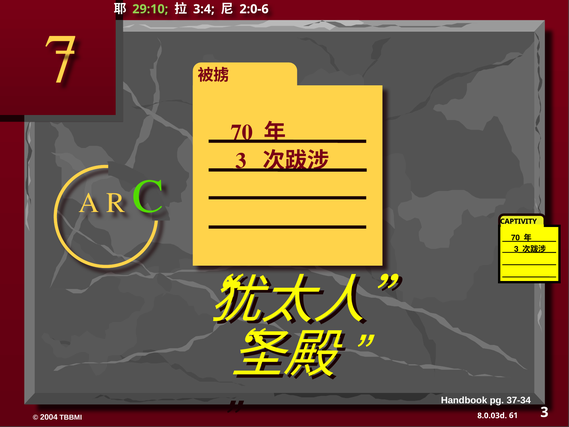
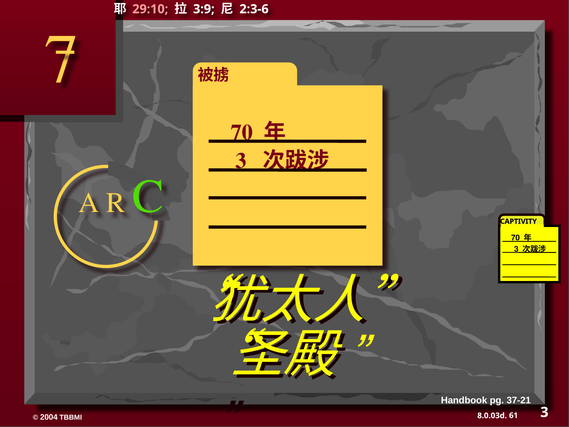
29:10 colour: light green -> pink (150, 9)
3:4: 3:4 -> 3:9 (204, 9)
2:0-6: 2:0-6 -> 2:3-6 (254, 9)
37-34: 37-34 -> 37-21 (519, 400)
